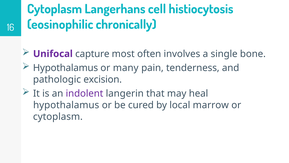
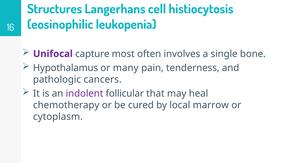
Cytoplasm: Cytoplasm -> Structures (55, 9)
chronically: chronically -> leukopenia (126, 24)
excision: excision -> cancers (103, 79)
langerin: langerin -> follicular (125, 93)
hypothalamus: hypothalamus -> chemotherapy (66, 105)
